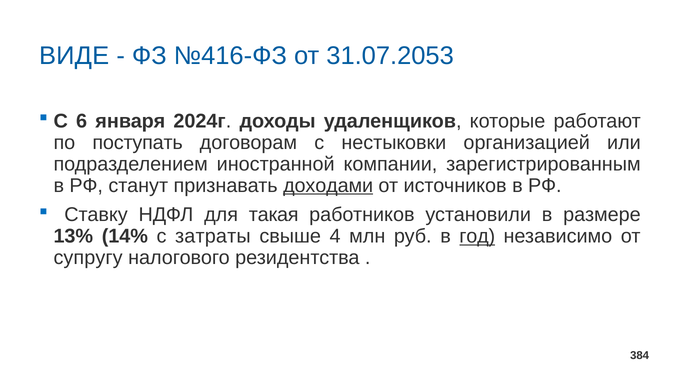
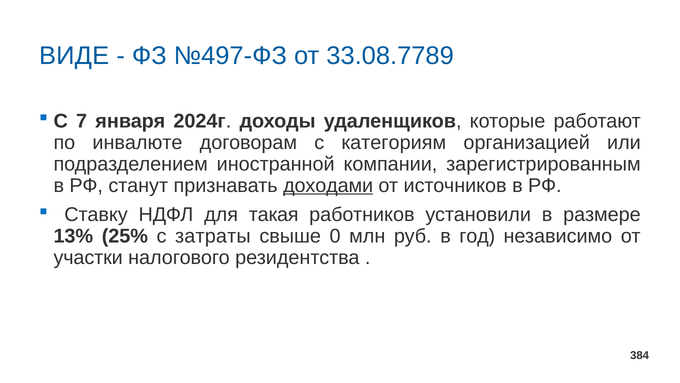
№416-ФЗ: №416-ФЗ -> №497-ФЗ (230, 56)
31.07.2053: 31.07.2053 -> 33.08.7789 (390, 56)
6: 6 -> 7 (82, 121)
поступать: поступать -> инвалюте (137, 142)
нестыковки: нестыковки -> категориям (394, 142)
14%: 14% -> 25% (125, 236)
4: 4 -> 0 (335, 236)
год underline: present -> none (477, 236)
супругу: супругу -> участки (88, 257)
